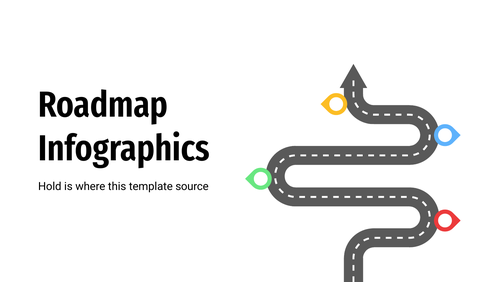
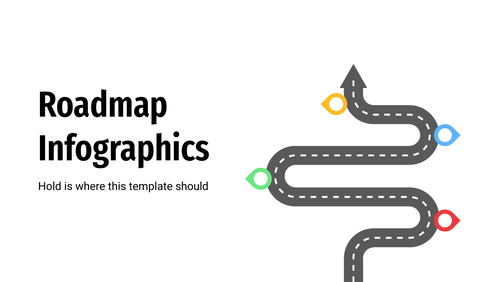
source: source -> should (192, 187)
